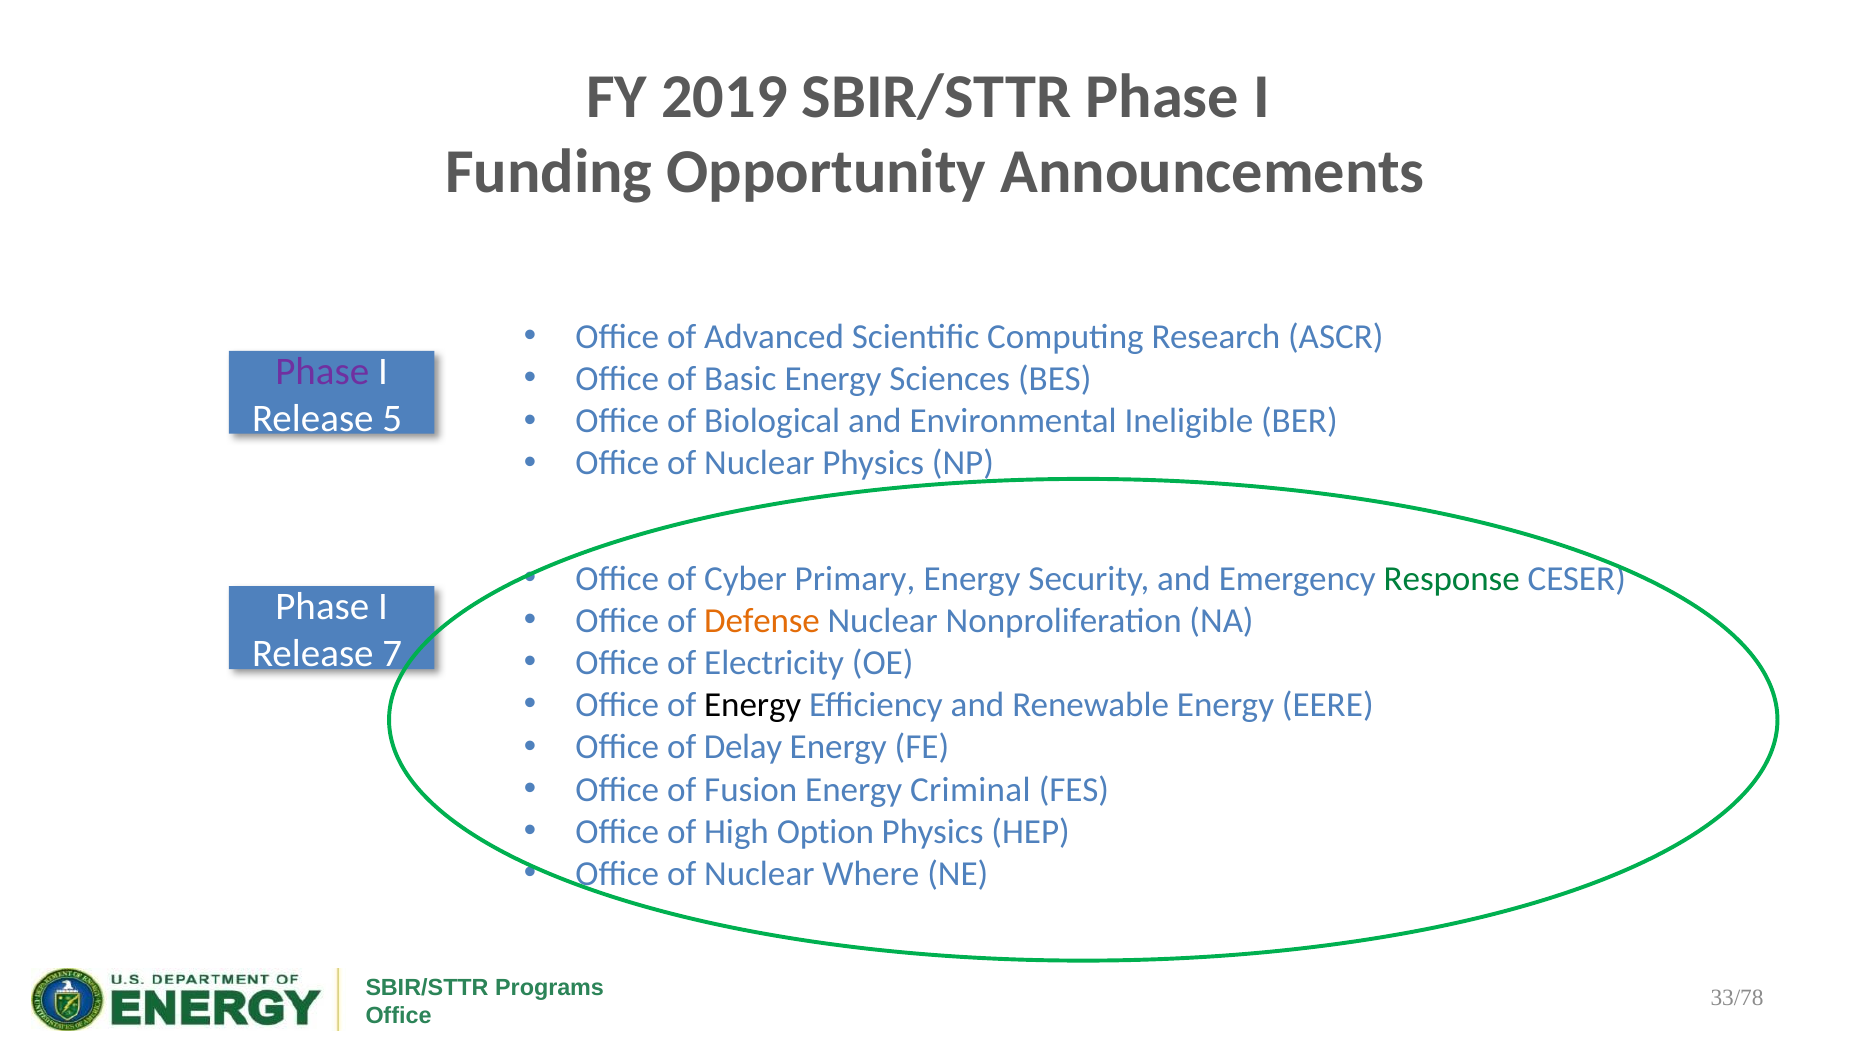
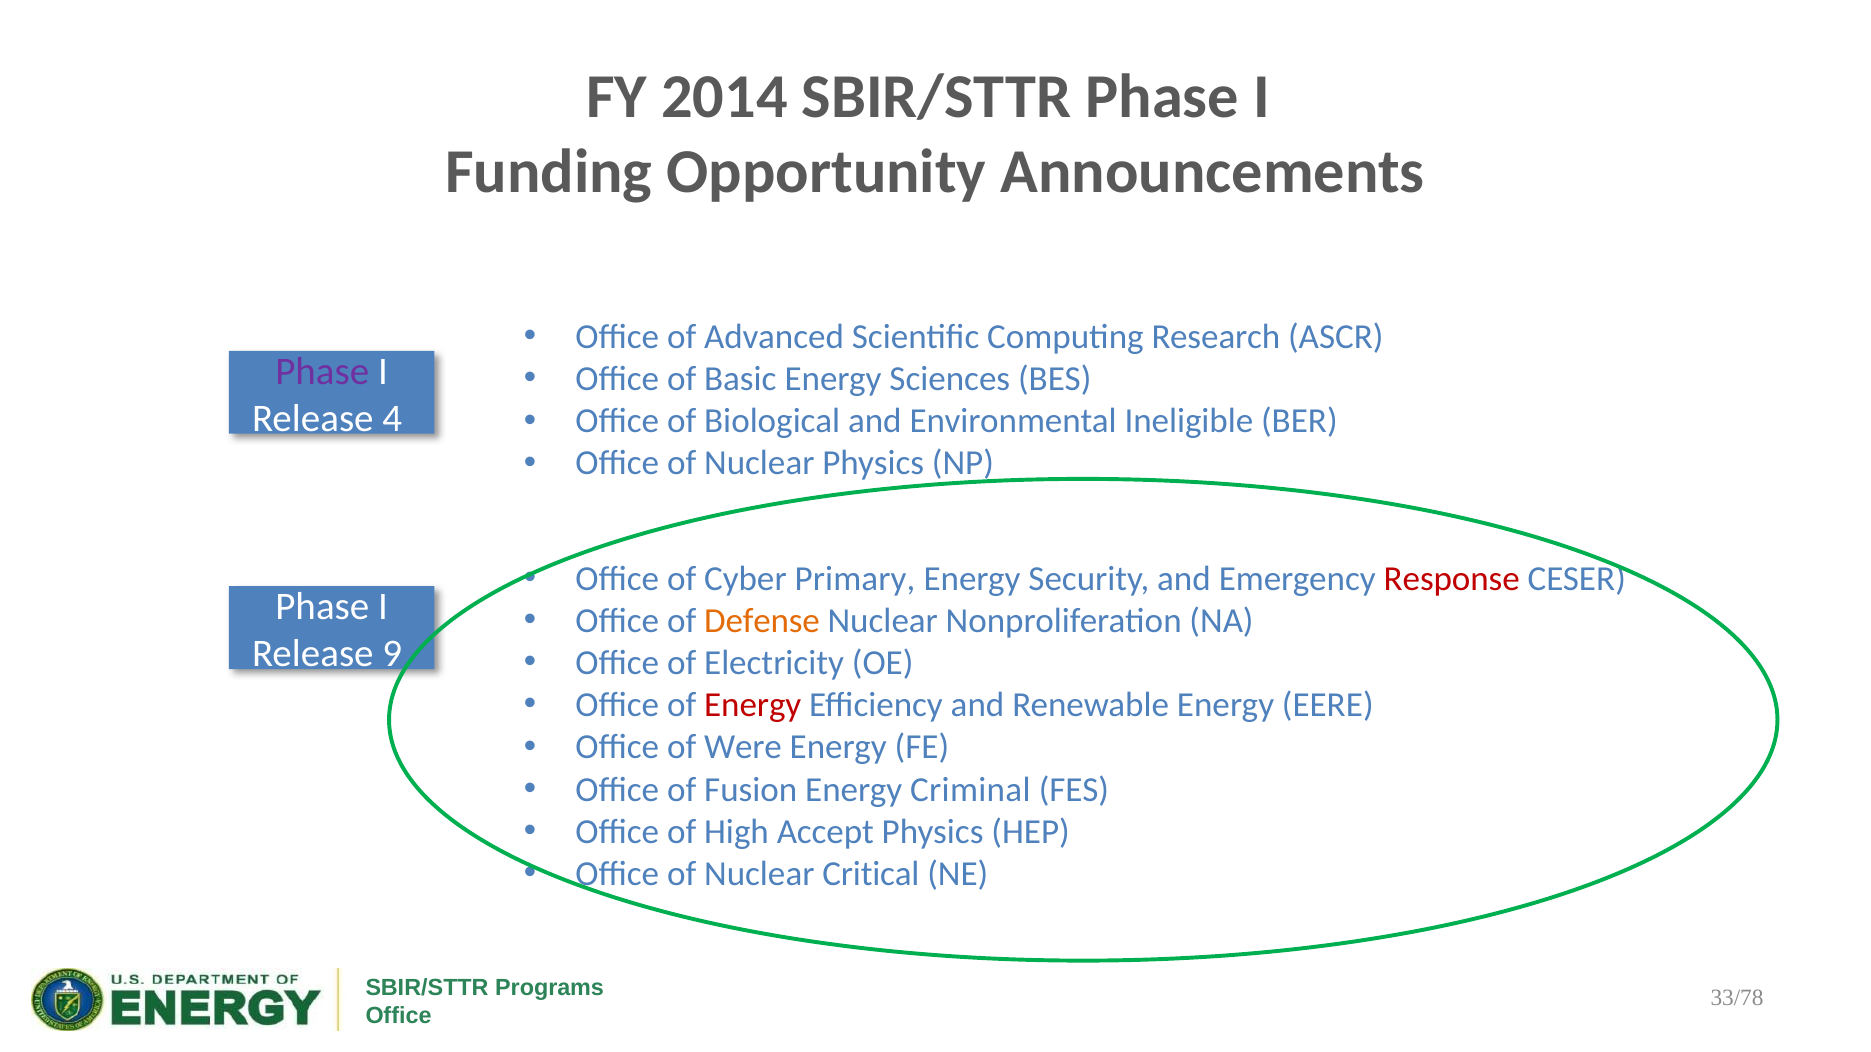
2019: 2019 -> 2014 (724, 97)
5: 5 -> 4 (392, 419)
Response colour: green -> red (1452, 579)
7: 7 -> 9 (392, 654)
Energy colour: black -> red (753, 706)
Delay: Delay -> Were (743, 748)
Option: Option -> Accept (825, 832)
Where: Where -> Critical (871, 874)
